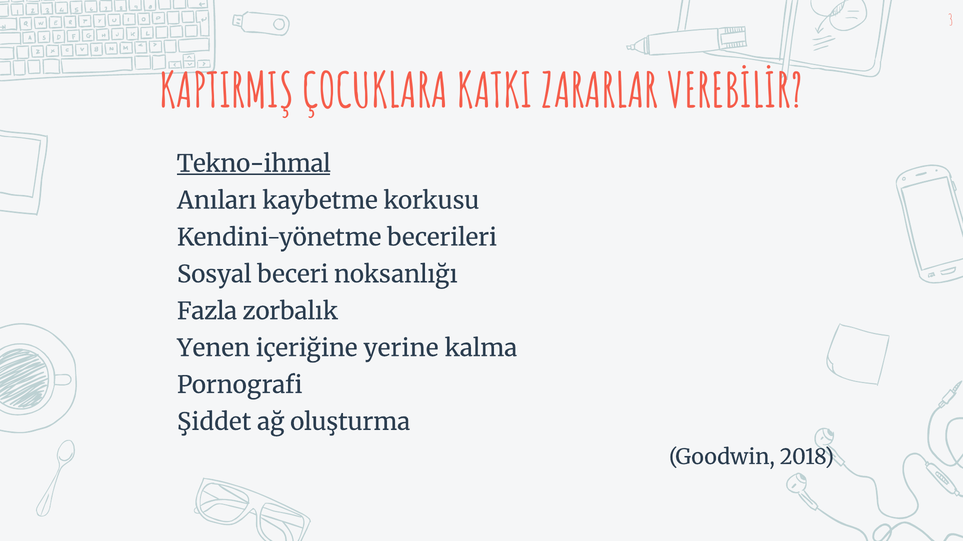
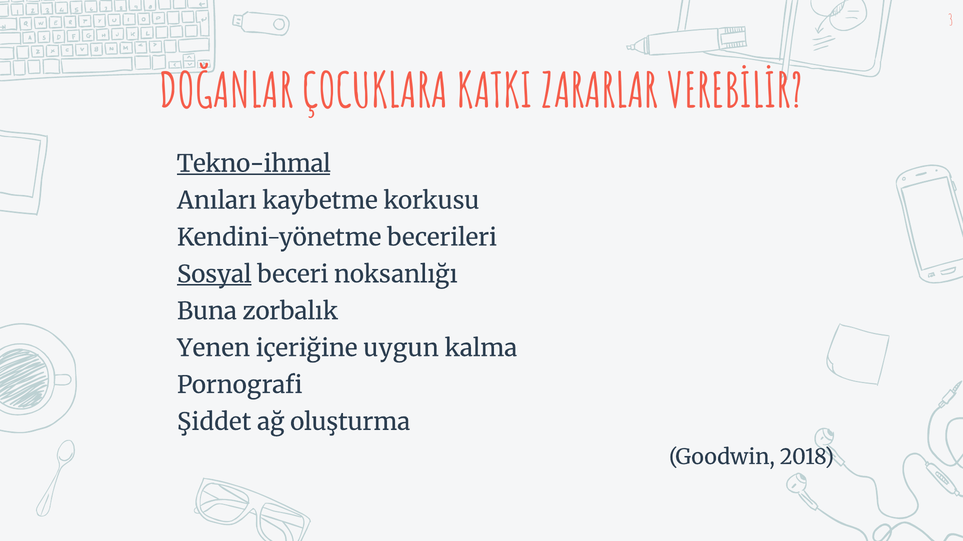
KAPTIRMIŞ: KAPTIRMIŞ -> DOĞANLAR (226, 92)
Sosyal underline: none -> present (214, 275)
Fazla: Fazla -> Buna (207, 312)
yerine: yerine -> uygun (401, 349)
